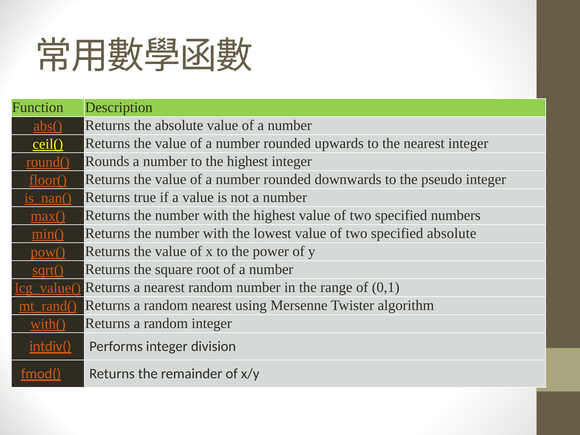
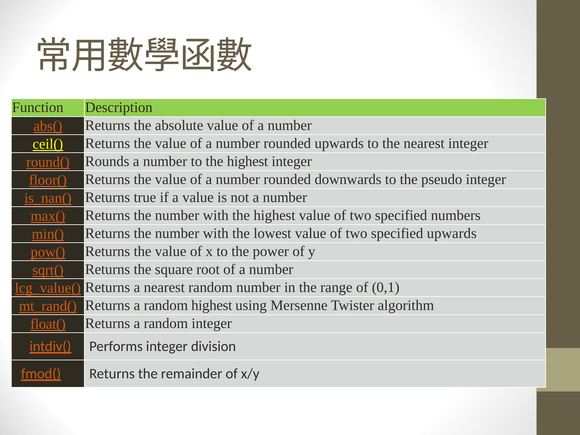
specified absolute: absolute -> upwards (452, 233)
random nearest: nearest -> highest (212, 305)
with(: with( -> float( (48, 324)
